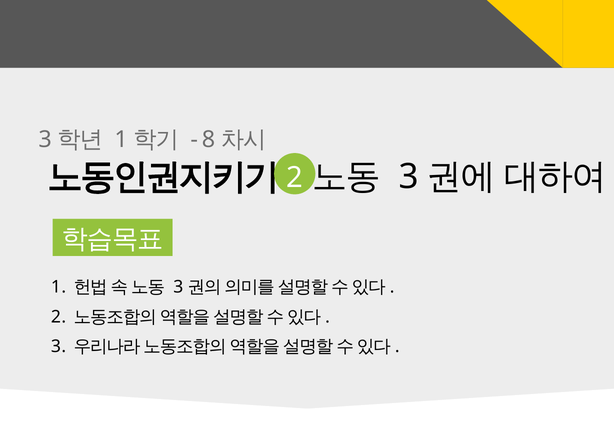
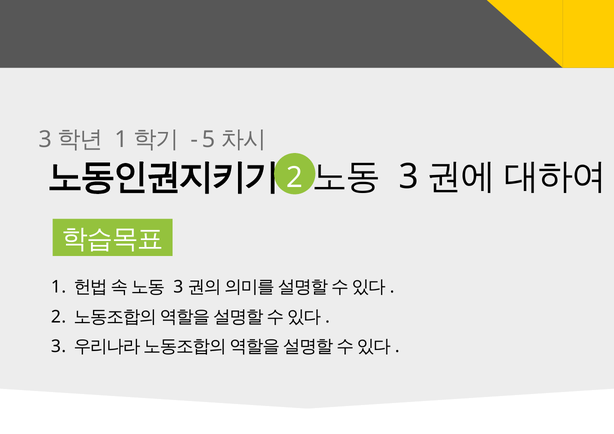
8: 8 -> 5 (209, 140)
